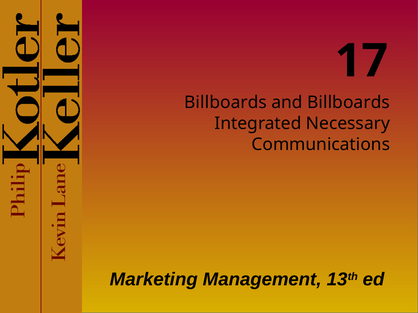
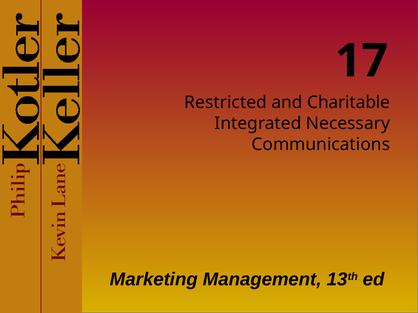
Billboards: Billboards -> Restricted (226, 103)
and Billboards: Billboards -> Charitable (349, 103)
